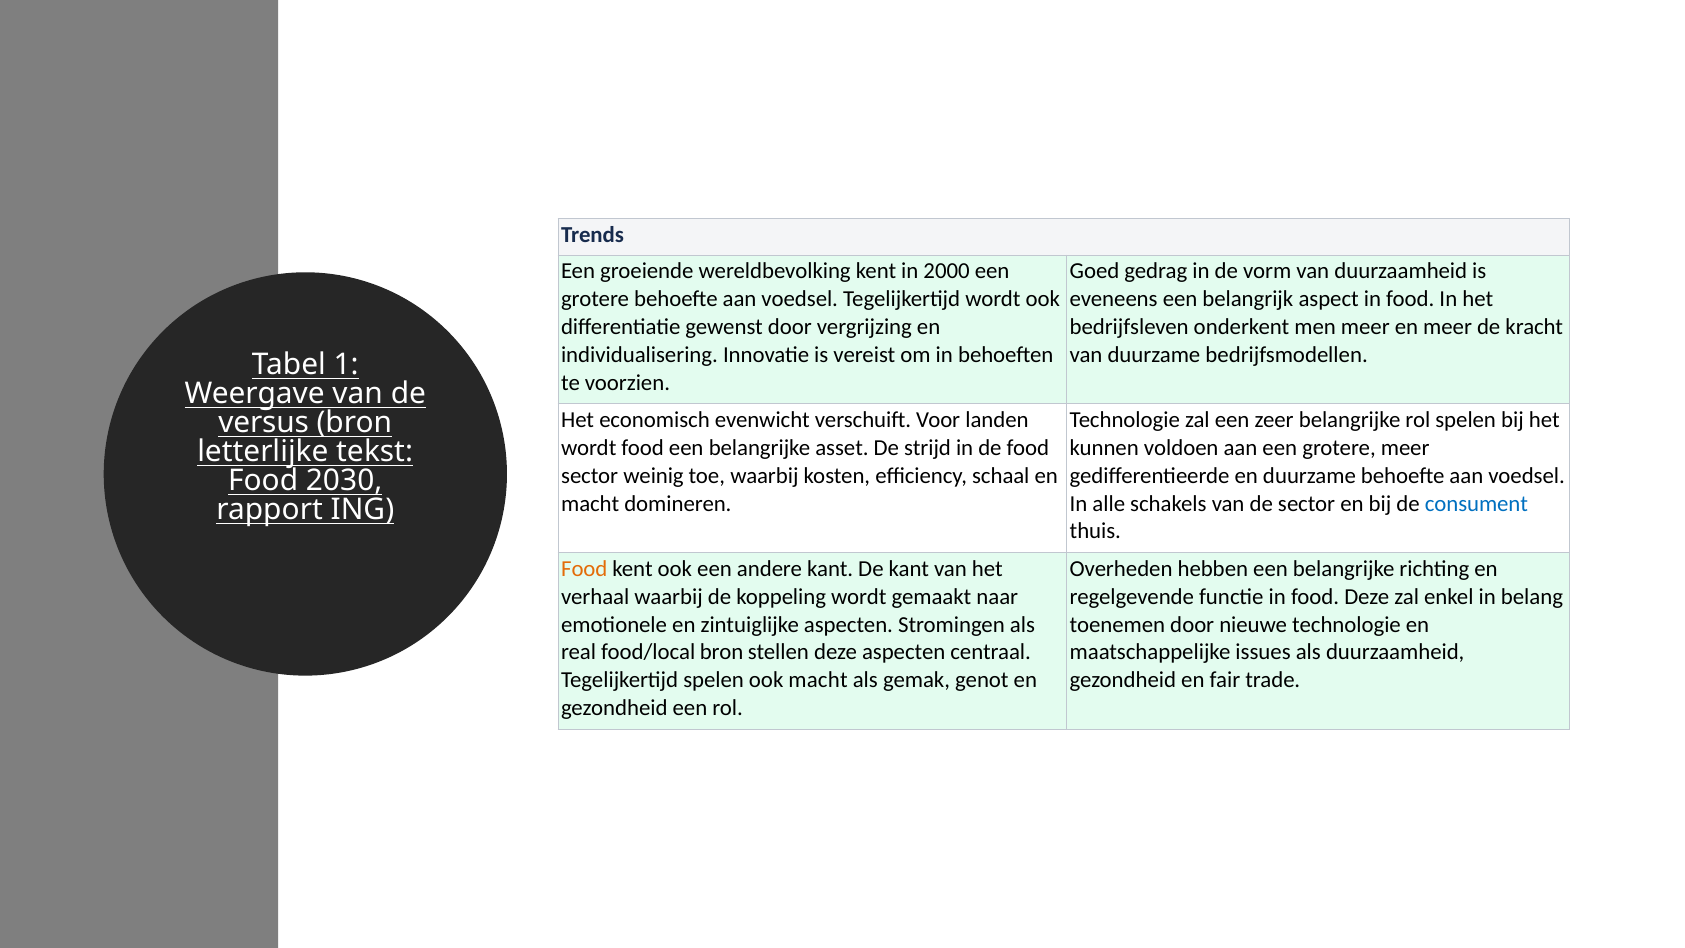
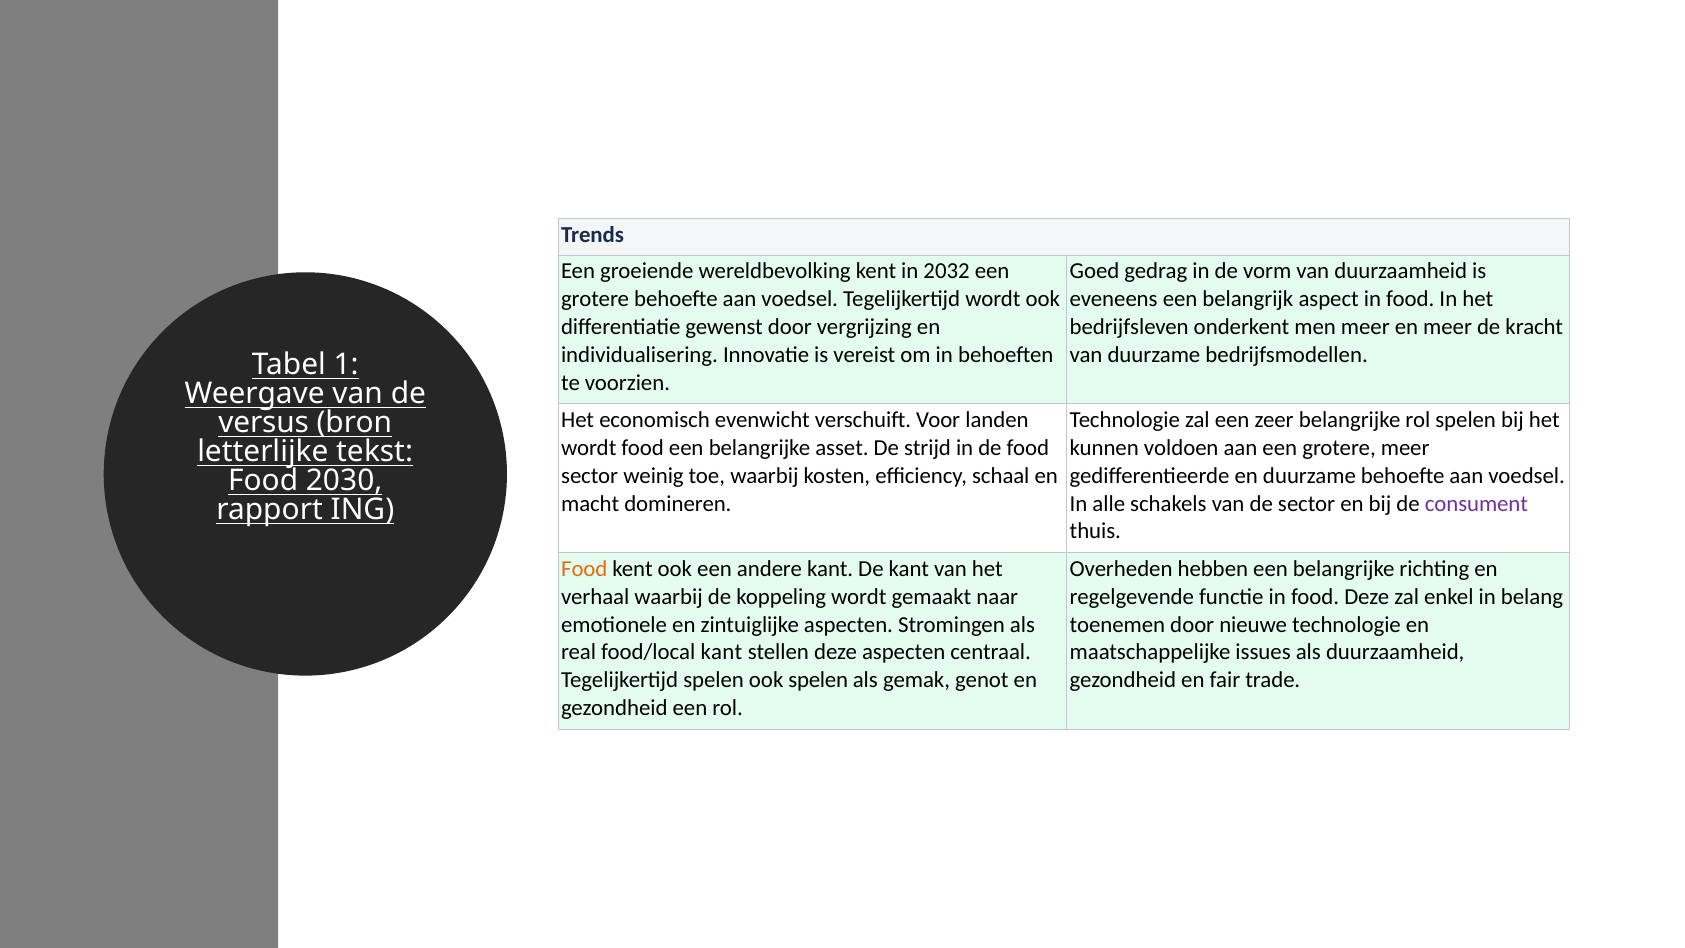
2000: 2000 -> 2032 (947, 271)
consument colour: blue -> purple (1476, 503)
food/local bron: bron -> kant (721, 652)
ook macht: macht -> spelen (818, 680)
